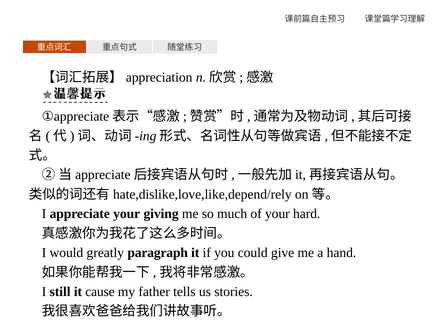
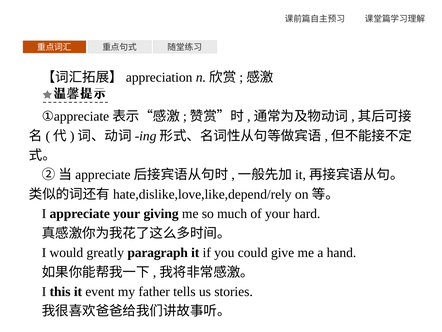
still: still -> this (60, 291)
cause: cause -> event (100, 291)
